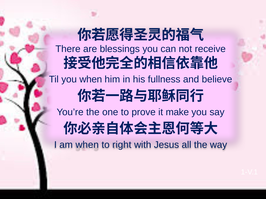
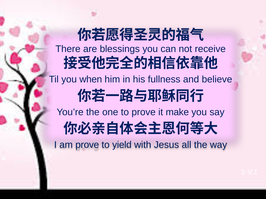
am when: when -> prove (87, 145)
right: right -> yield (122, 145)
